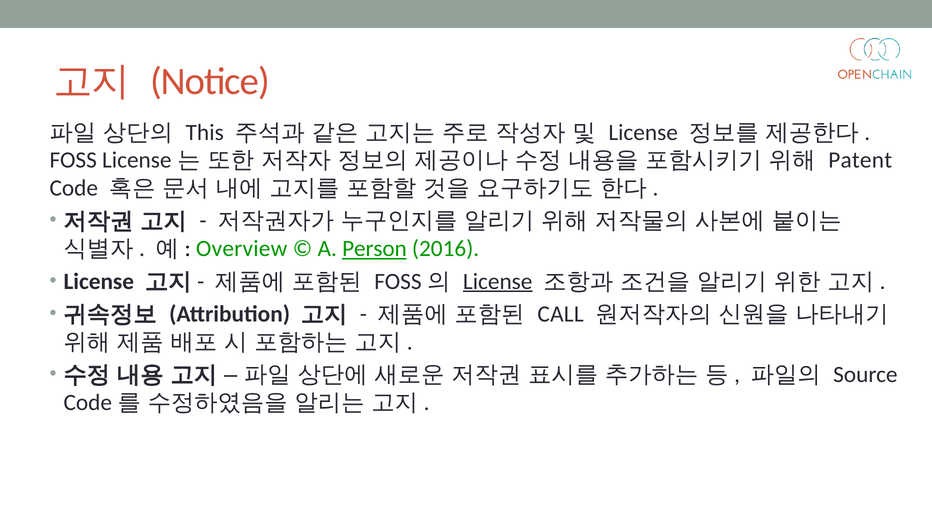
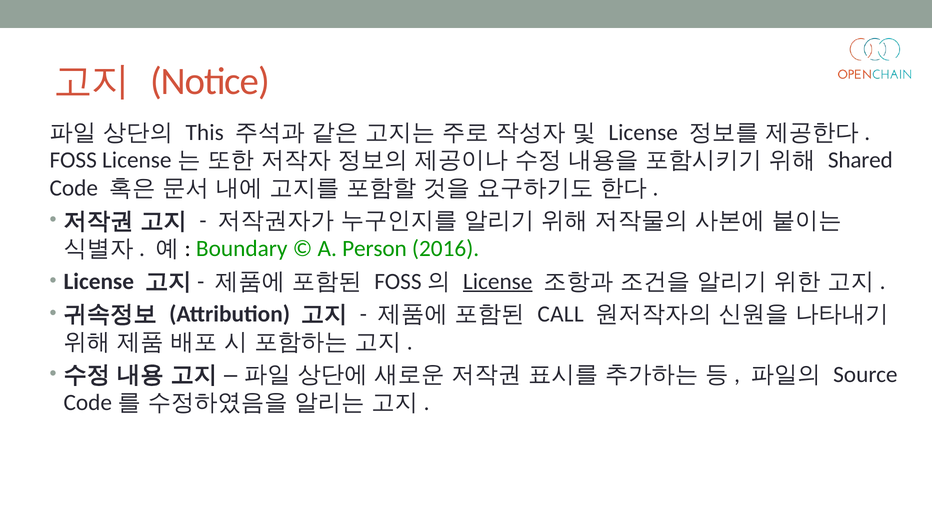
Patent: Patent -> Shared (860, 160)
Overview: Overview -> Boundary (242, 249)
Person underline: present -> none (375, 249)
